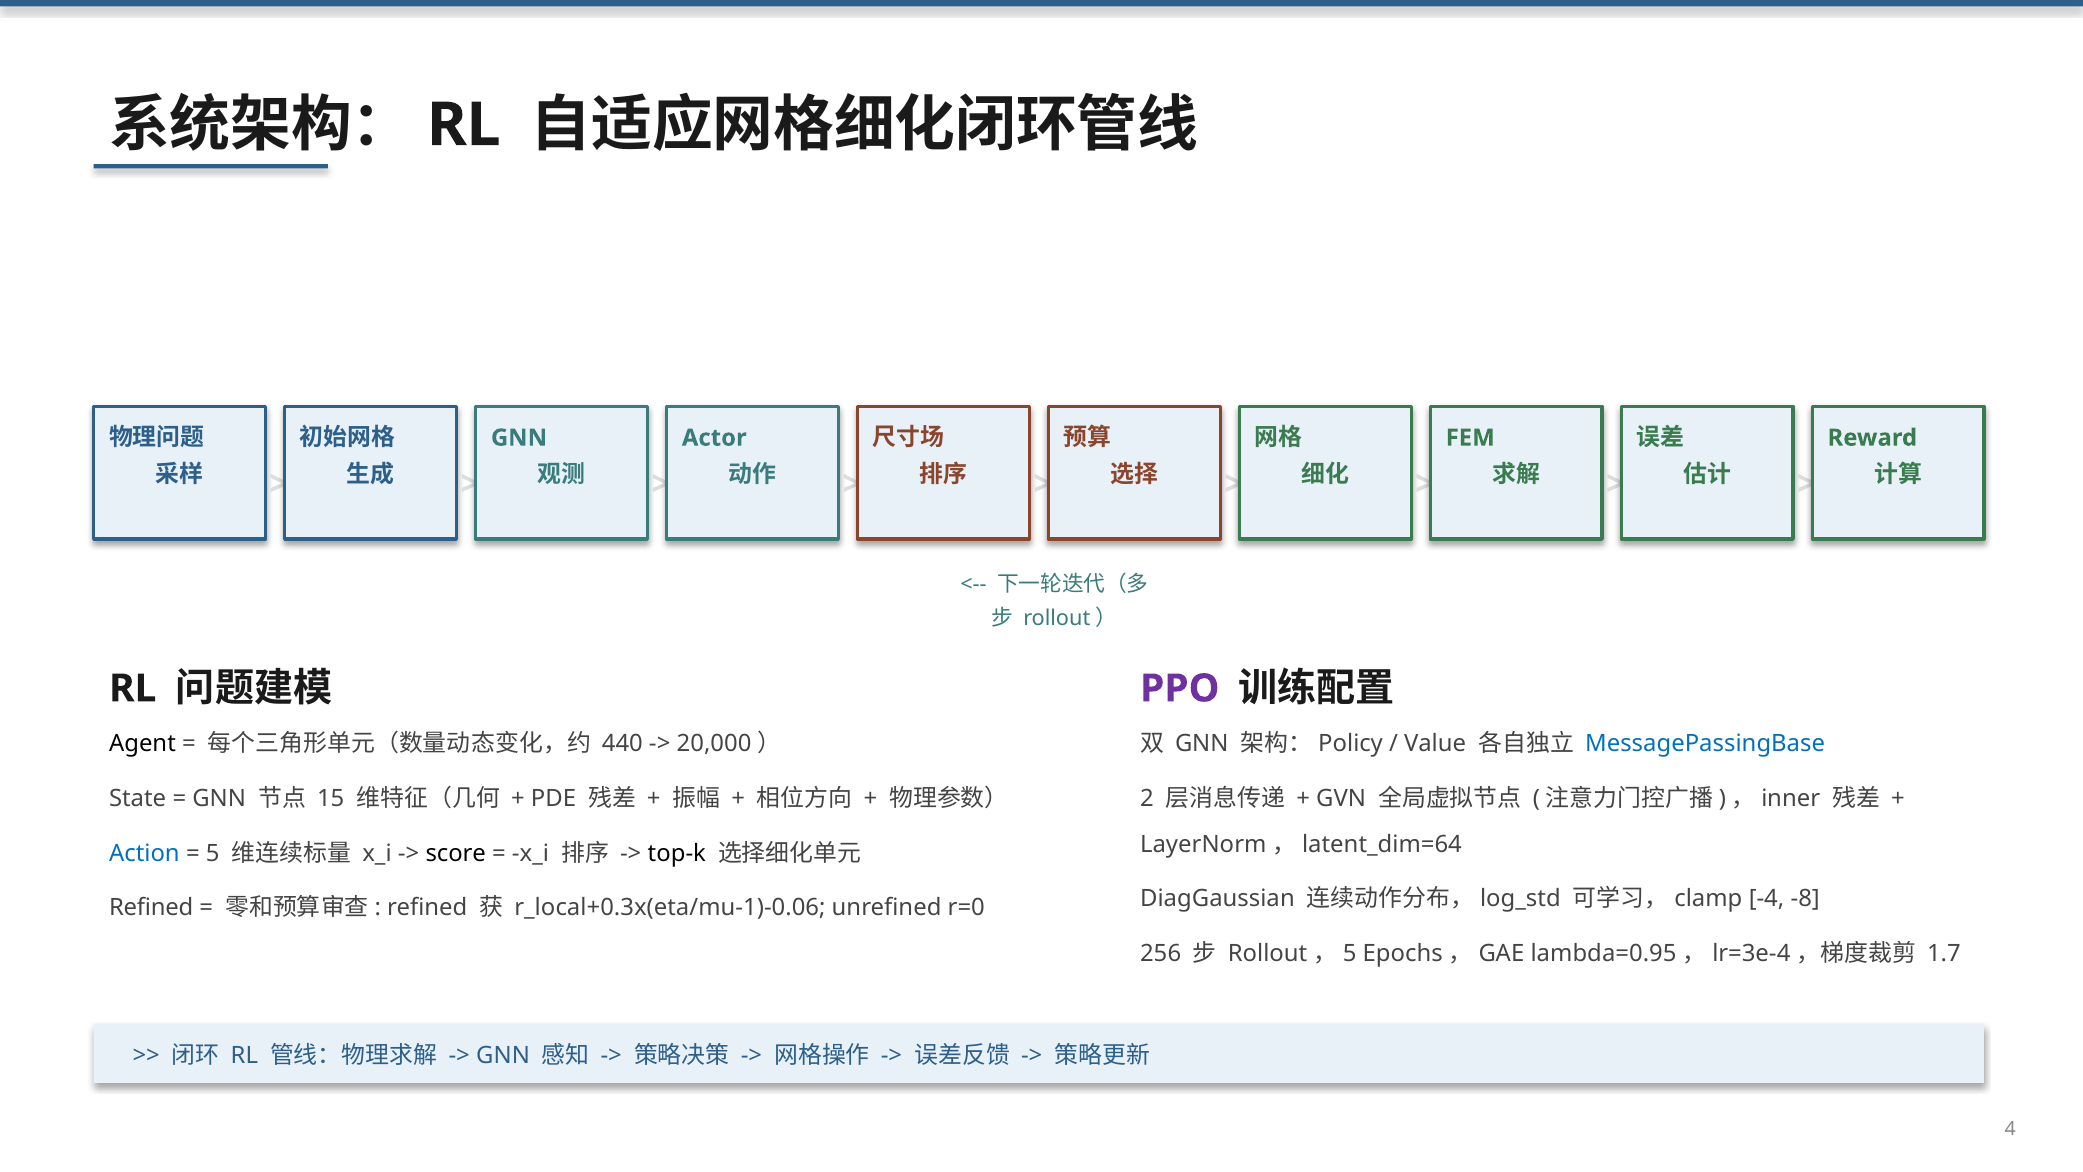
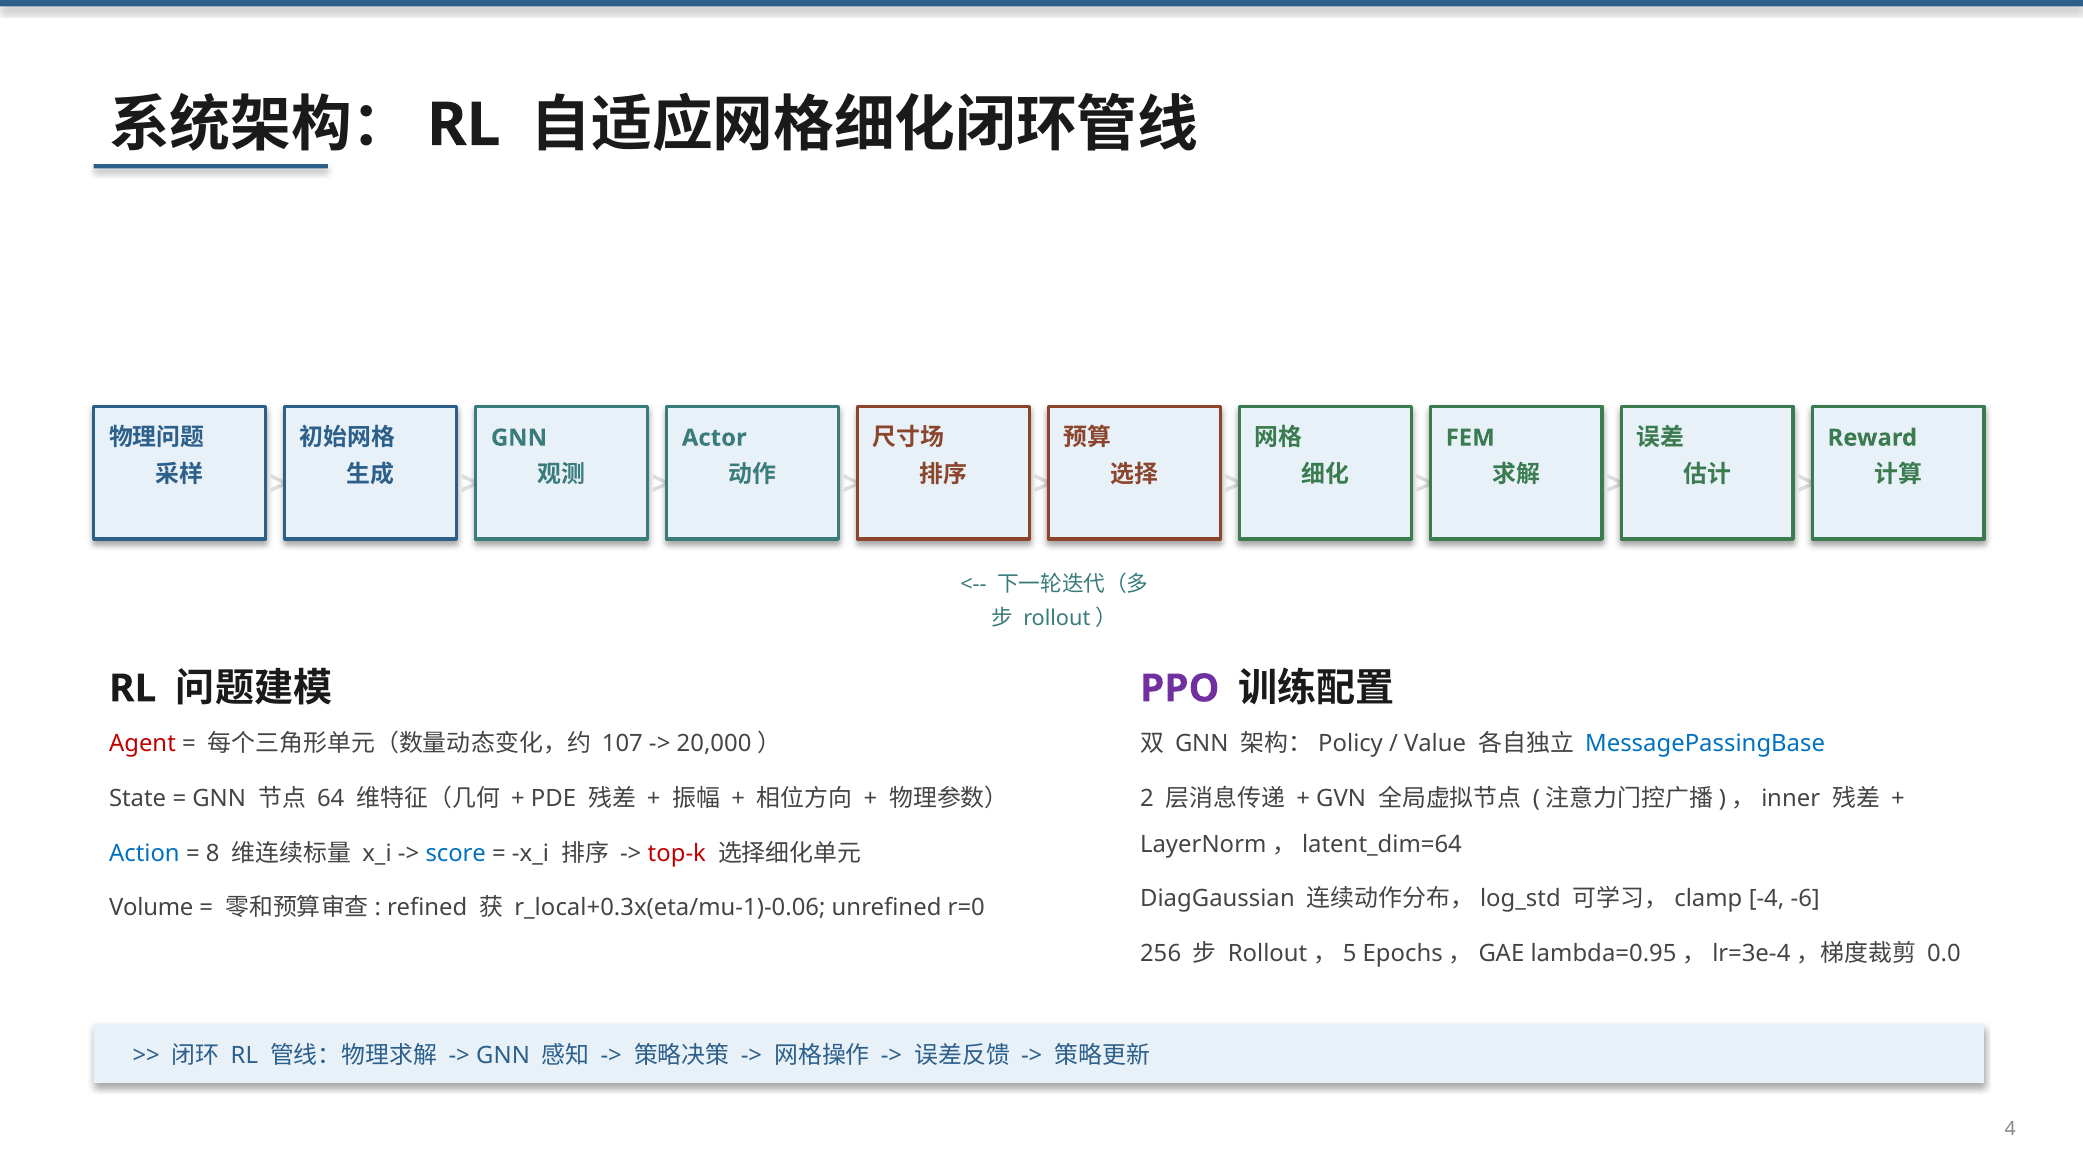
Agent colour: black -> red (142, 744)
440: 440 -> 107 (622, 744)
15: 15 -> 64 (331, 798)
5: 5 -> 8 (213, 853)
score colour: black -> blue (456, 853)
top-k colour: black -> red (677, 853)
-8: -8 -> -6 (1805, 899)
Refined: Refined -> Volume (151, 907)
1.7: 1.7 -> 0.0 (1944, 953)
